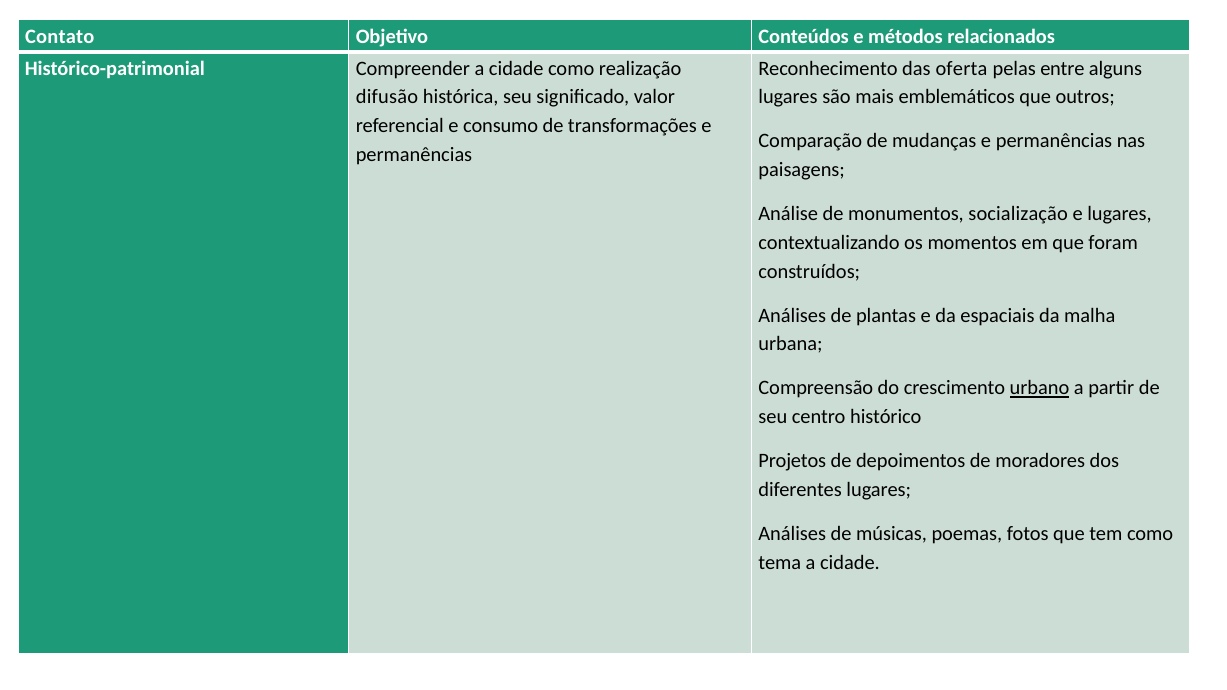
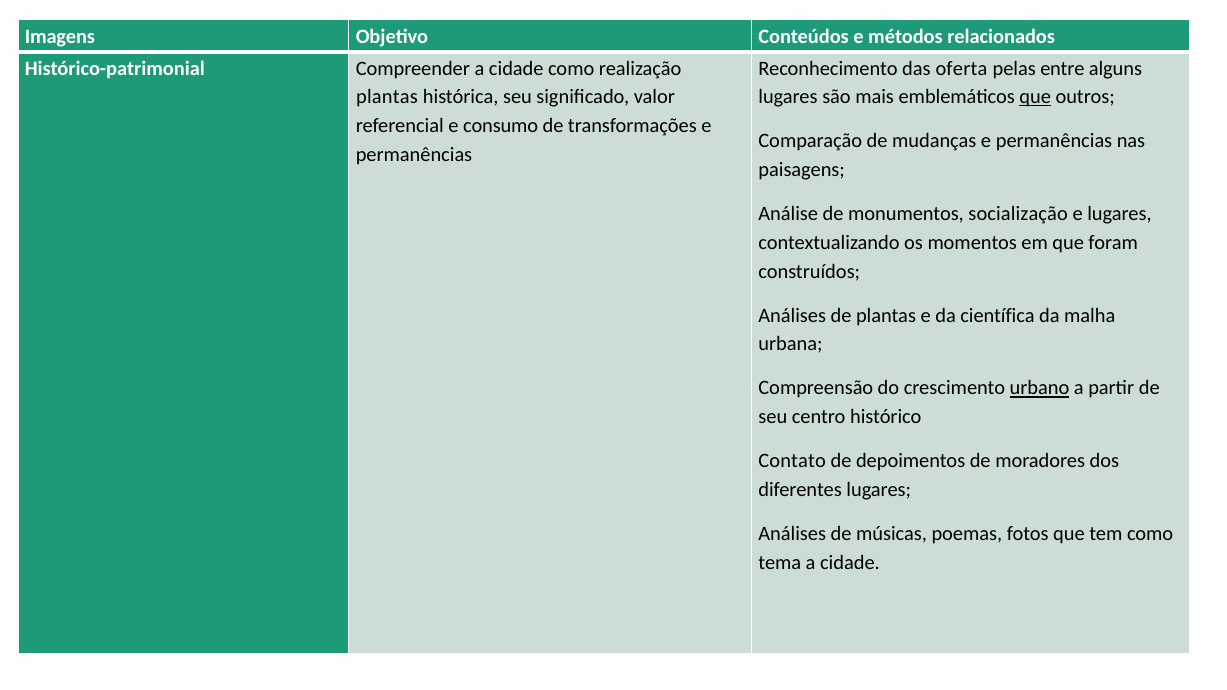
Contato: Contato -> Imagens (60, 36)
difusão: difusão -> plantas (387, 97)
que underline: none -> present (1035, 97)
espaciais: espaciais -> científica (998, 316)
Projetos: Projetos -> Contato (792, 461)
